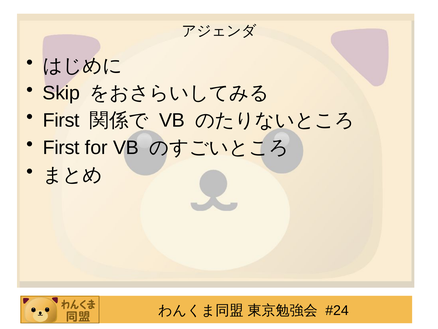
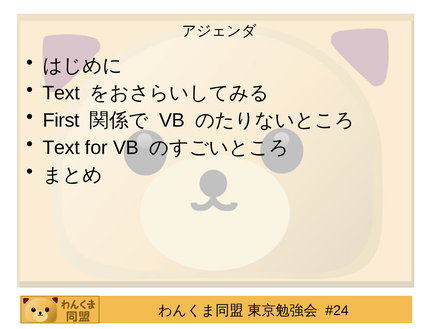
Skip: Skip -> Text (61, 93)
First: First -> Text (61, 147)
